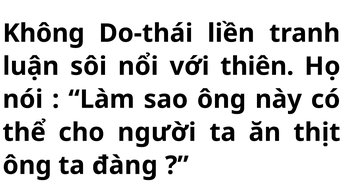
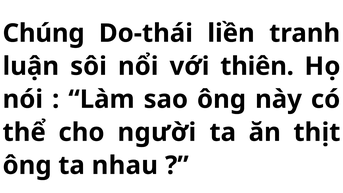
Không: Không -> Chúng (44, 33)
đàng: đàng -> nhau (125, 165)
